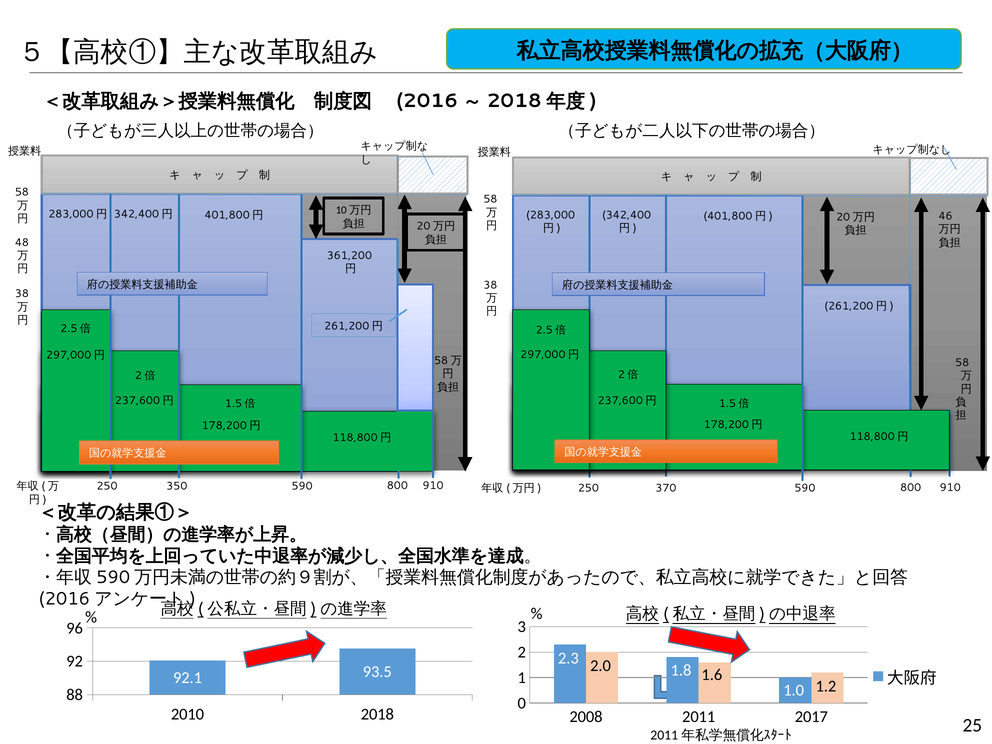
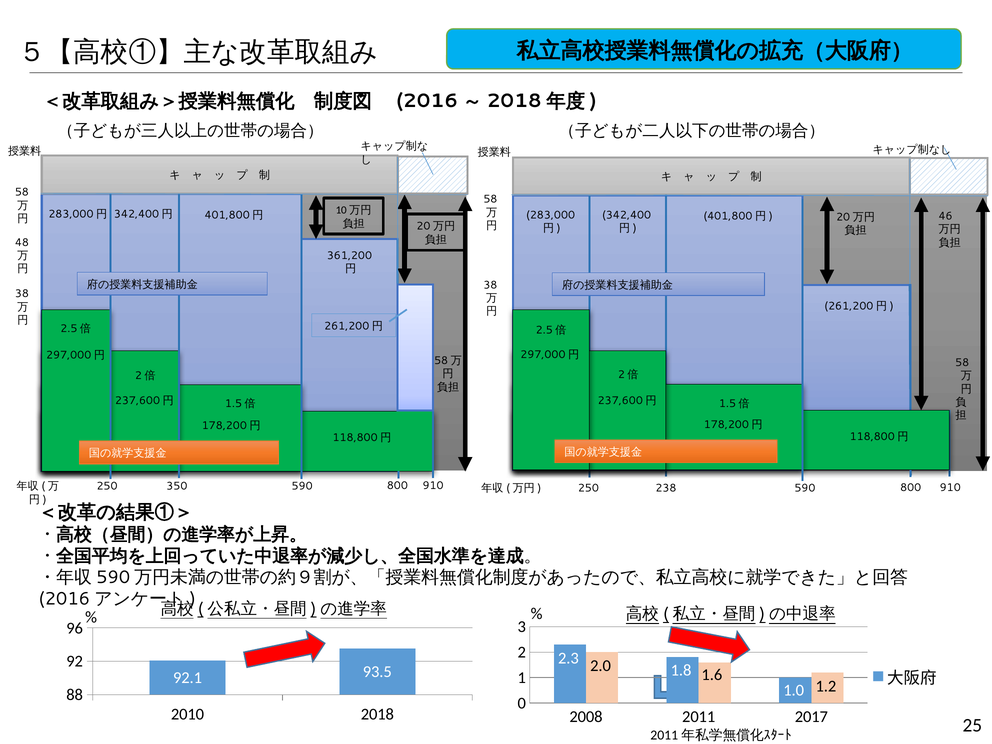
370: 370 -> 238 (666, 488)
